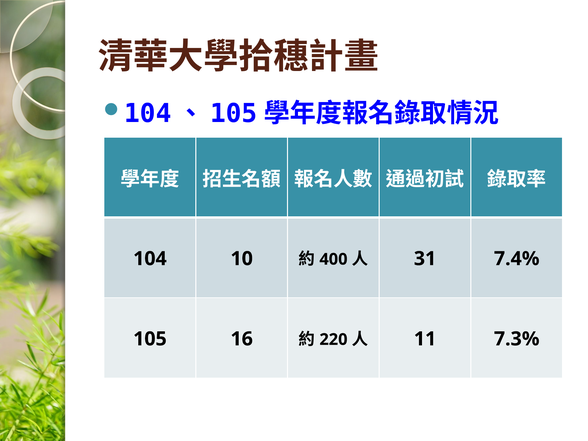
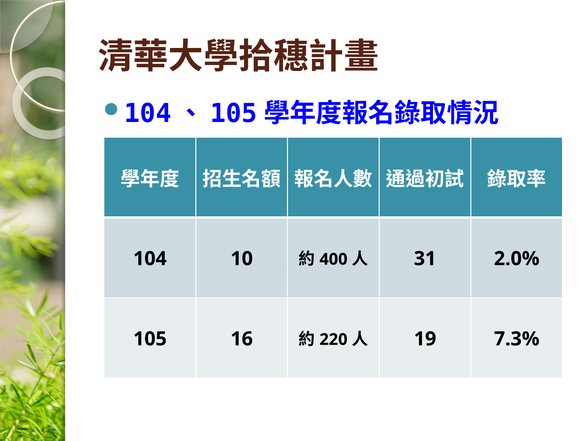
7.4%: 7.4% -> 2.0% (517, 259)
11: 11 -> 19 (425, 339)
